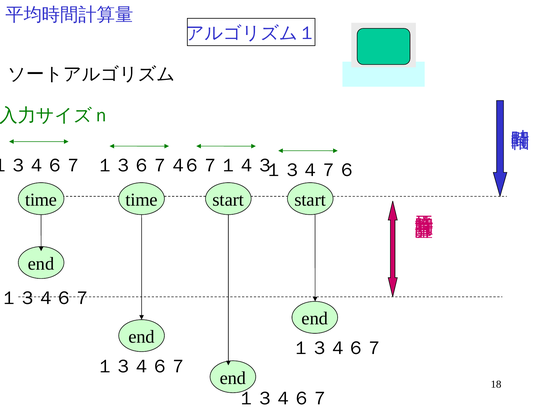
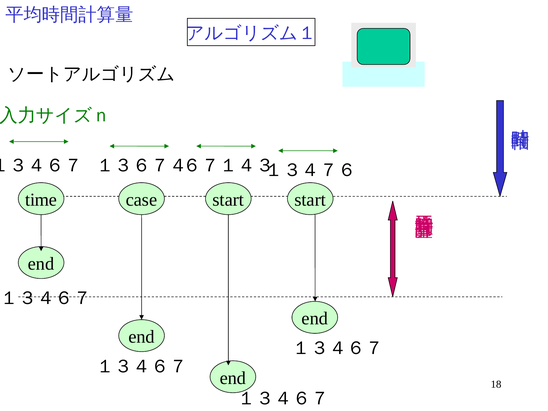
time: time -> case (142, 200)
